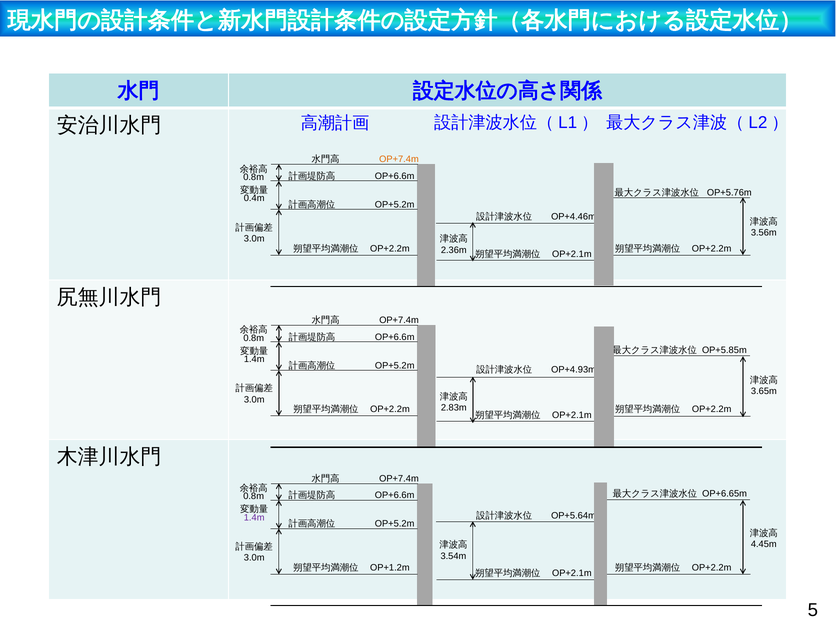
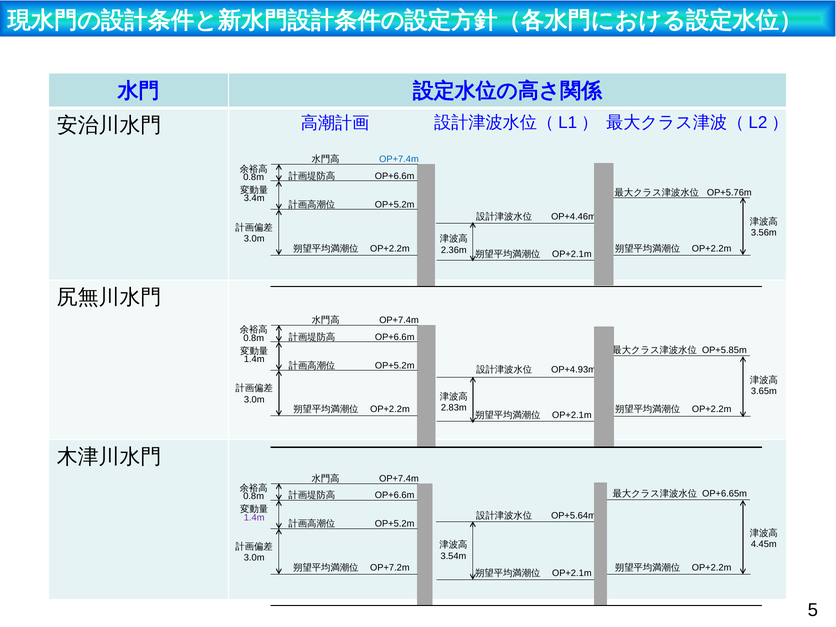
OP+7.4m colour: orange -> blue (399, 159)
0.4m: 0.4m -> 3.4m (254, 198)
OP+1.2m: OP+1.2m -> OP+7.2m (390, 568)
